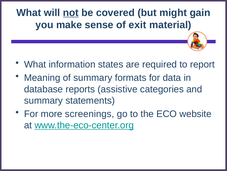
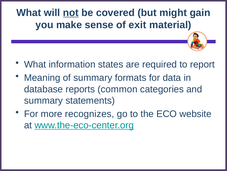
assistive: assistive -> common (118, 89)
screenings: screenings -> recognizes (90, 113)
